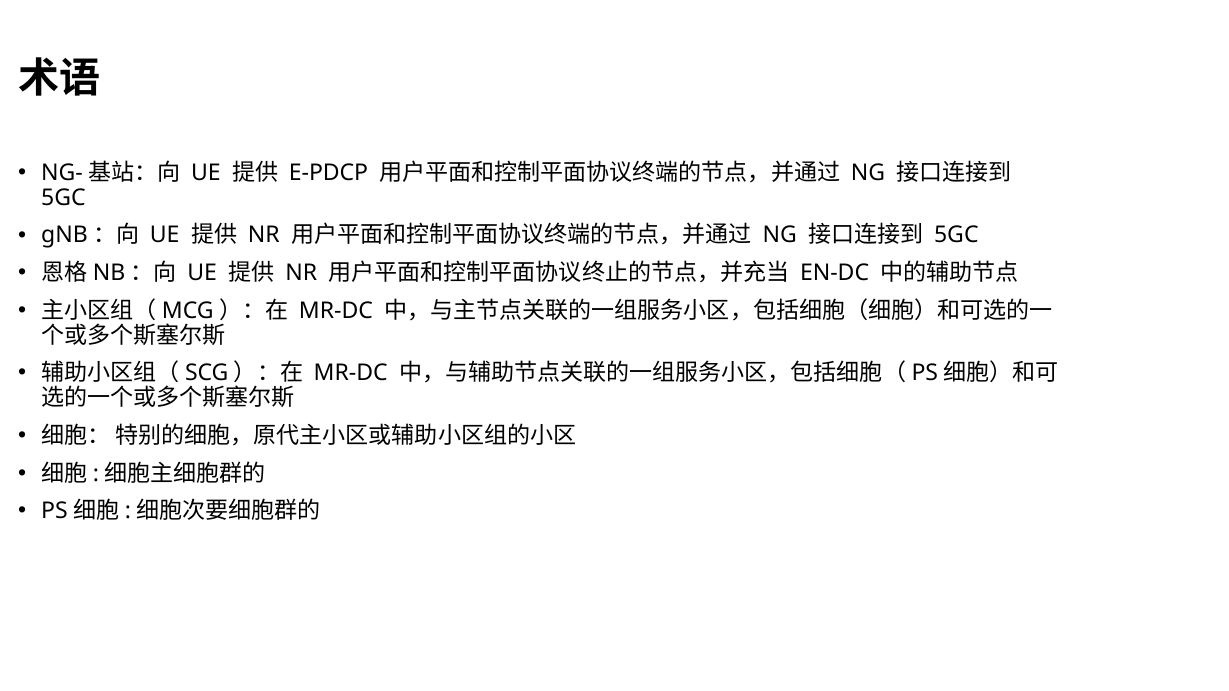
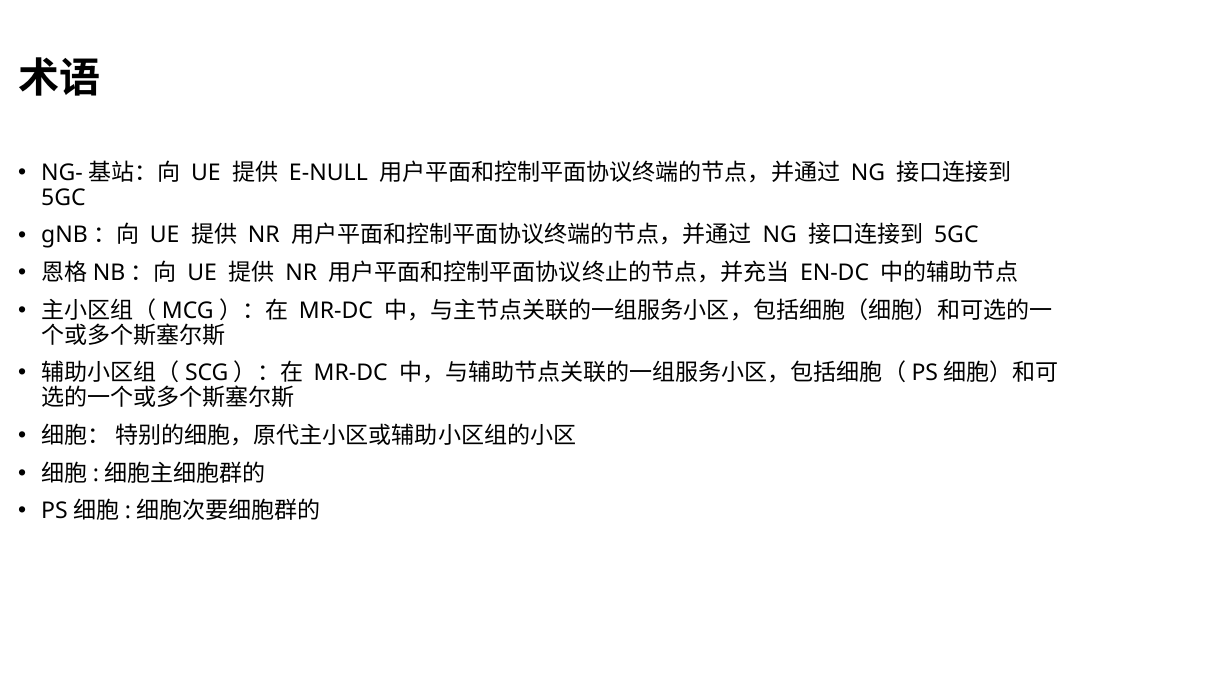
E-PDCP: E-PDCP -> E-NULL (328, 173)
